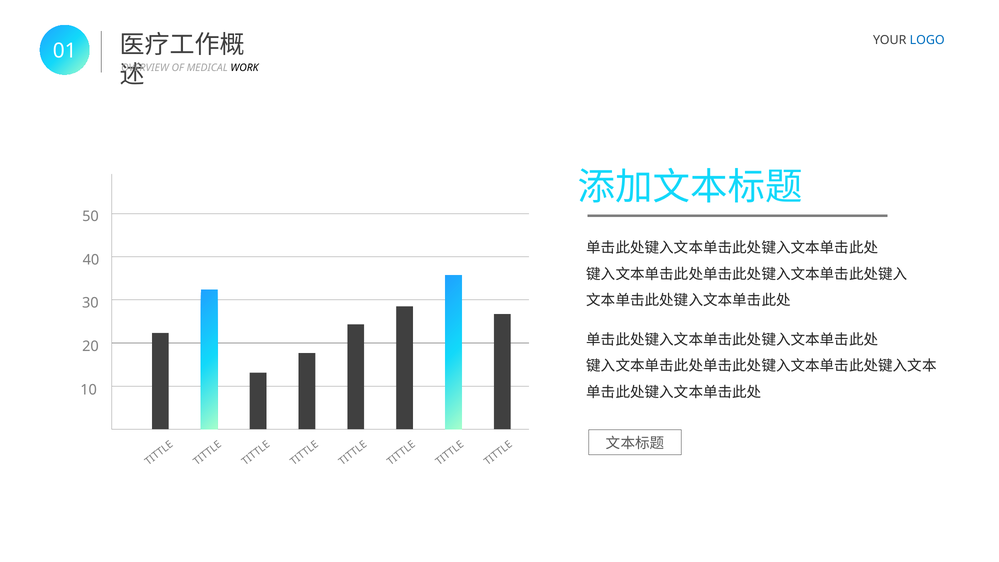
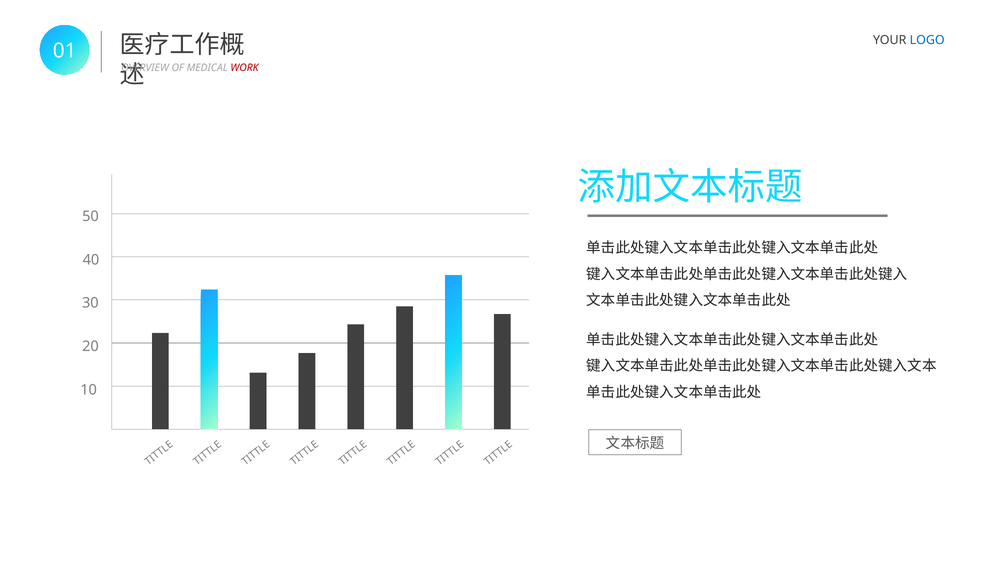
WORK colour: black -> red (245, 68)
